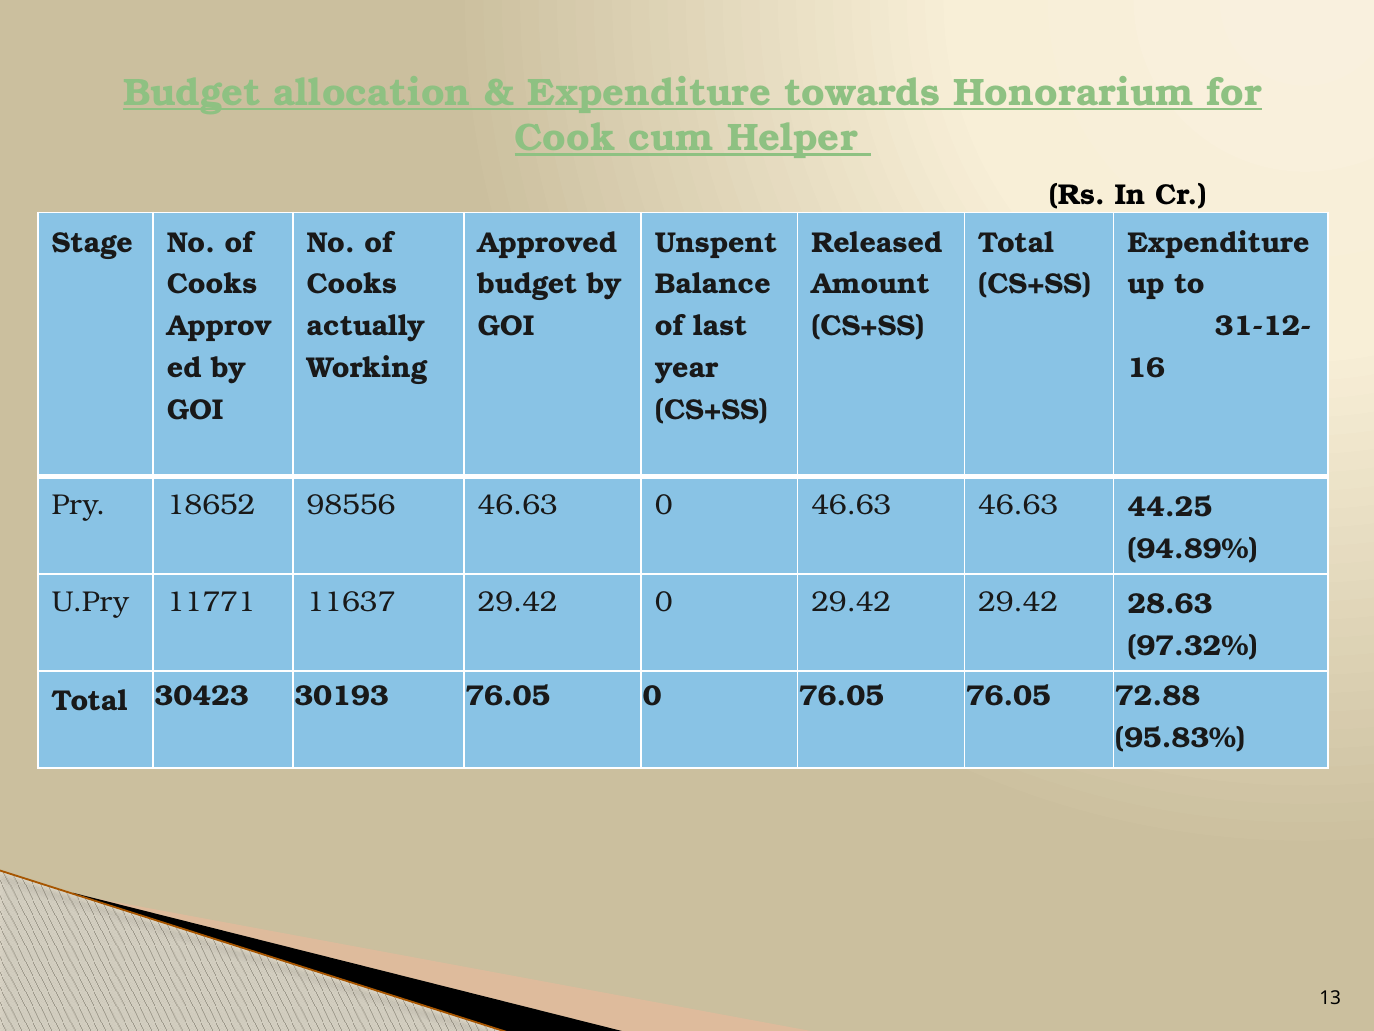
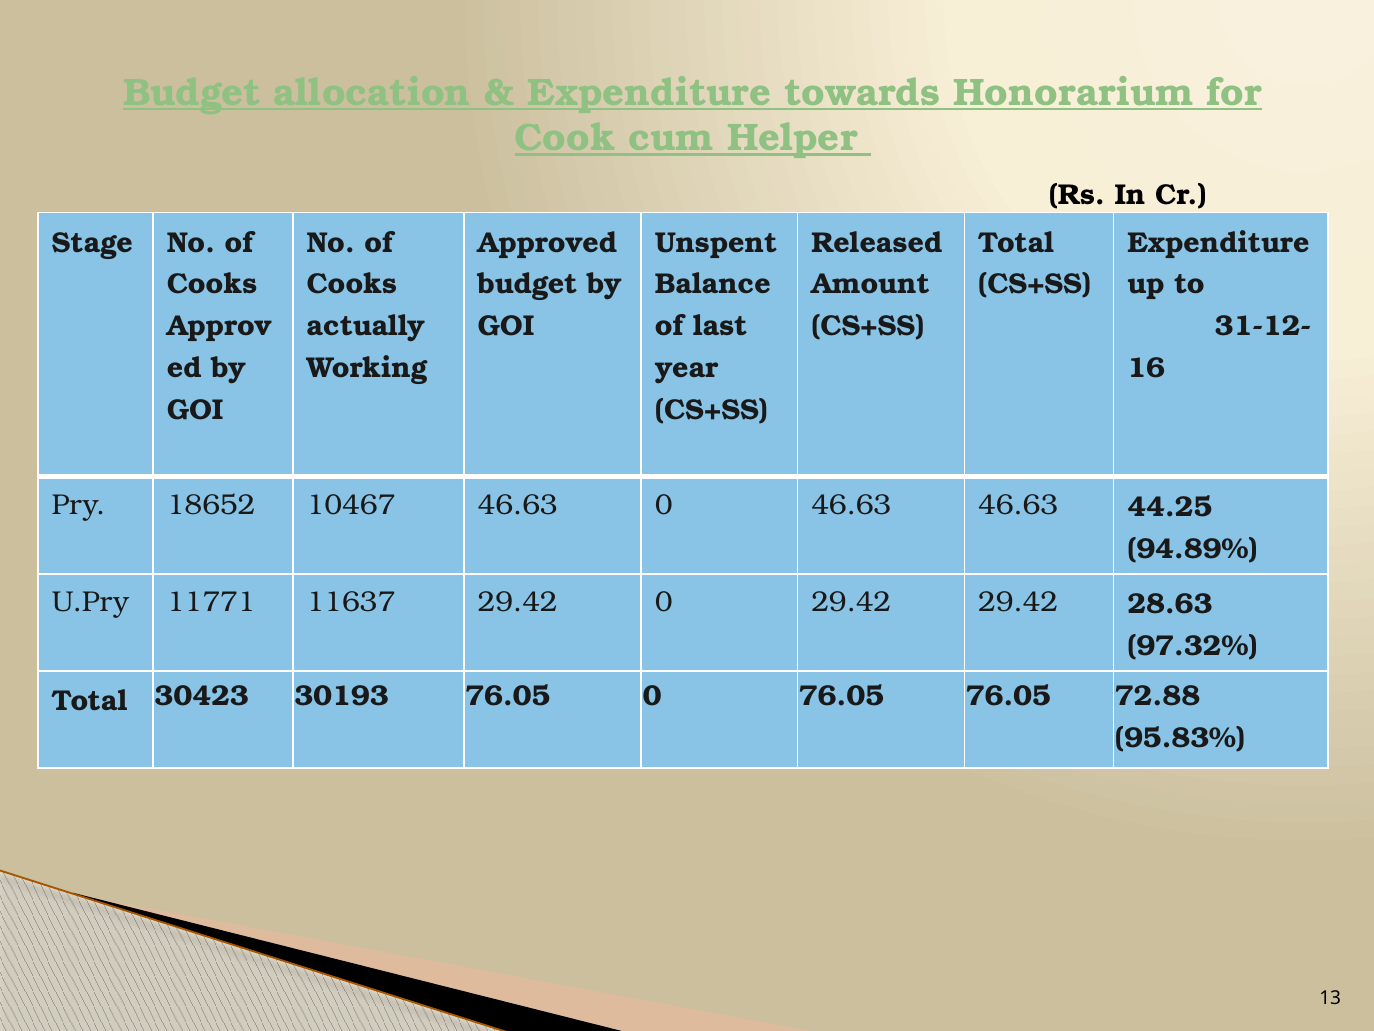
98556: 98556 -> 10467 (351, 504)
